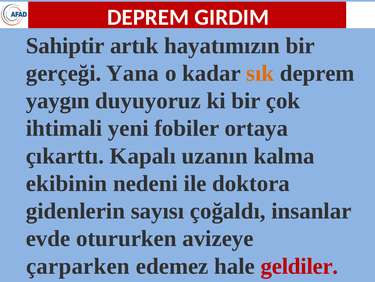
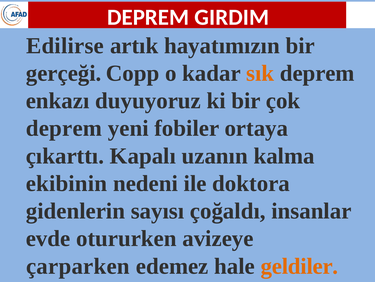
Sahiptir: Sahiptir -> Edilirse (65, 46)
Yana: Yana -> Copp (133, 73)
yaygın: yaygın -> enkazı (58, 101)
ihtimali: ihtimali -> deprem (64, 128)
geldiler colour: red -> orange (299, 266)
